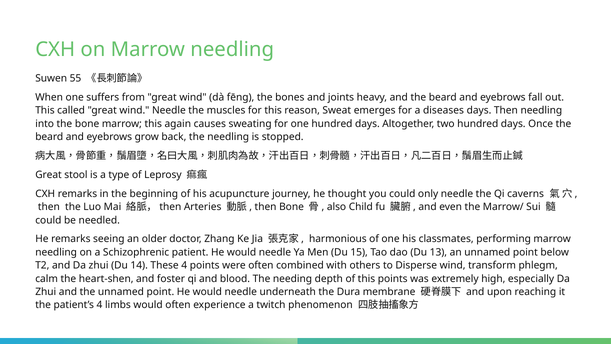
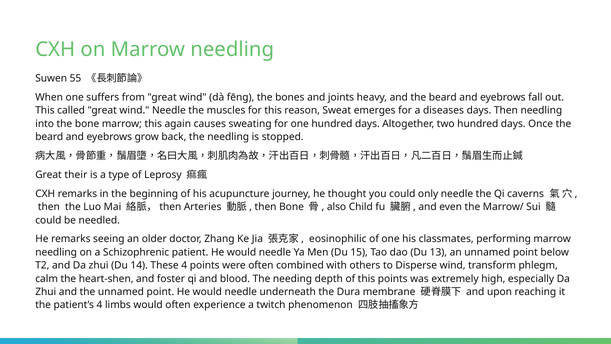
stool: stool -> their (76, 175)
harmonious: harmonious -> eosinophilic (338, 239)
